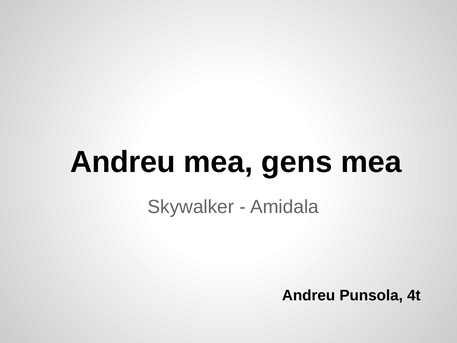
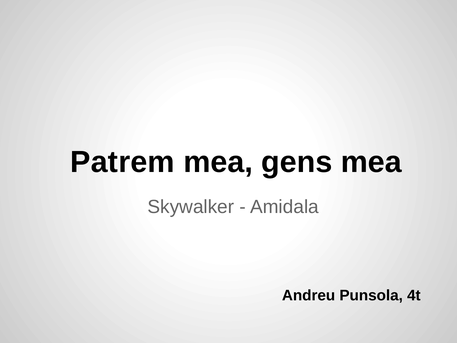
Andreu: Andreu -> Patrem (122, 162)
